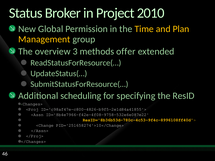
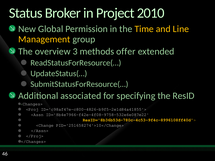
Plan: Plan -> Line (181, 29)
scheduling: scheduling -> associated (81, 96)
